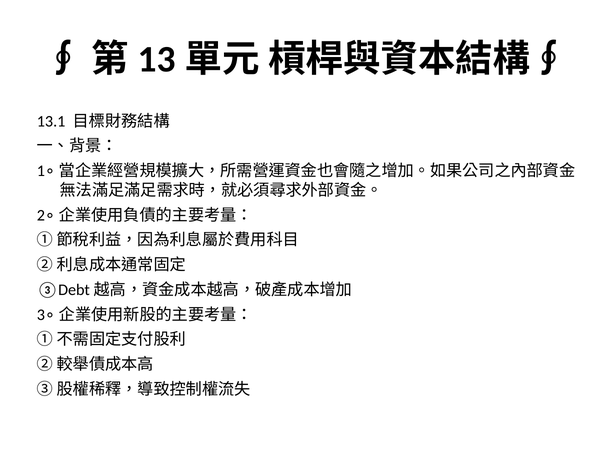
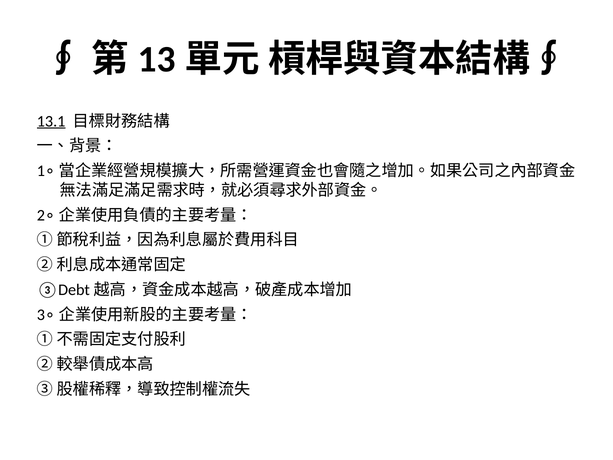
13.1 underline: none -> present (51, 121)
